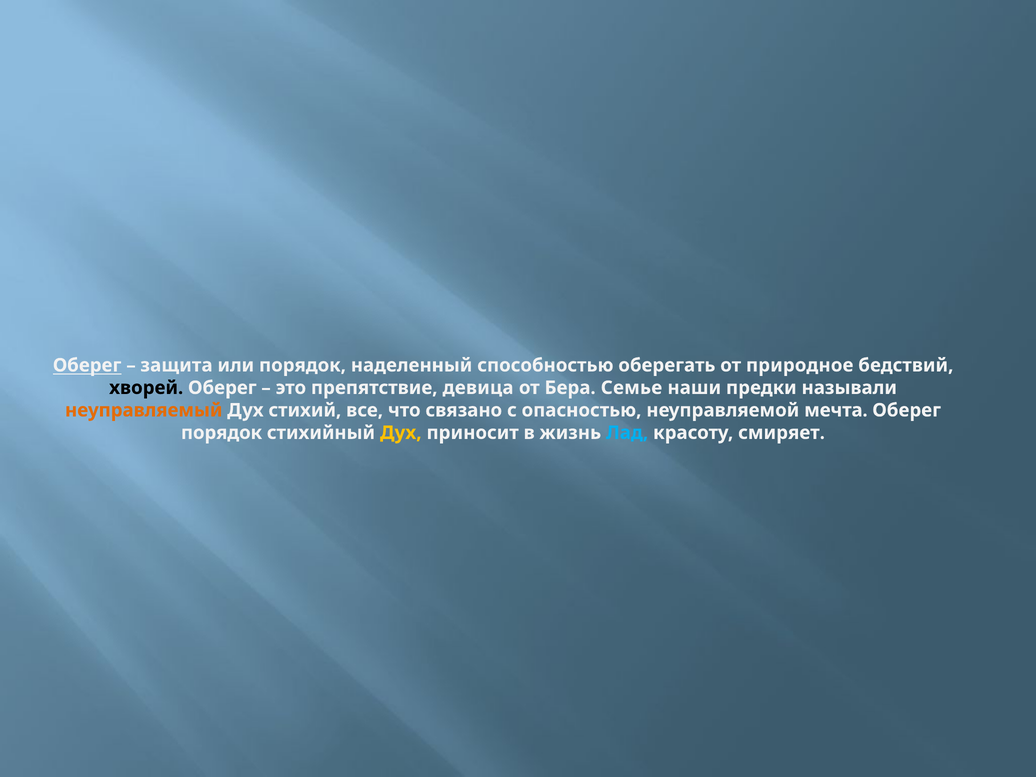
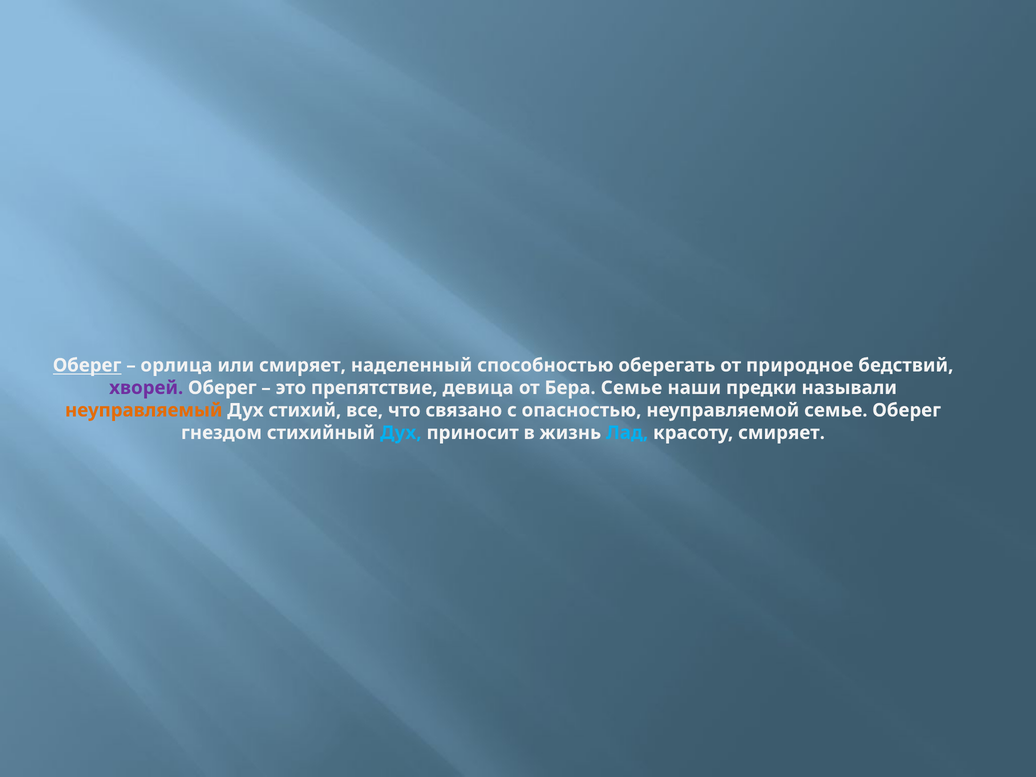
защита: защита -> орлица (176, 365)
или порядок: порядок -> смиряет (302, 365)
хворей colour: black -> purple (146, 388)
неуправляемой мечта: мечта -> семье (836, 410)
порядок: порядок -> гнездом (221, 433)
Дух colour: yellow -> light blue (401, 433)
